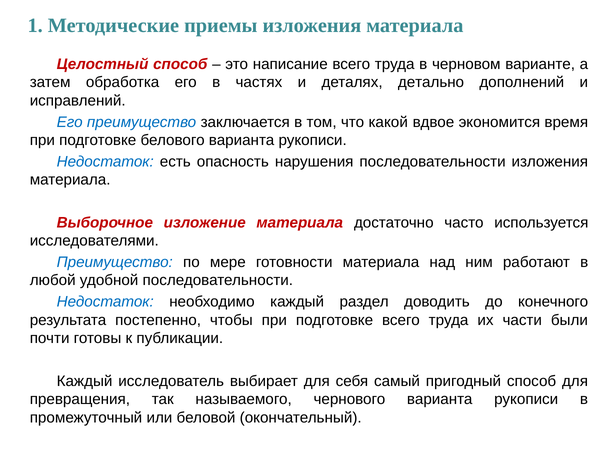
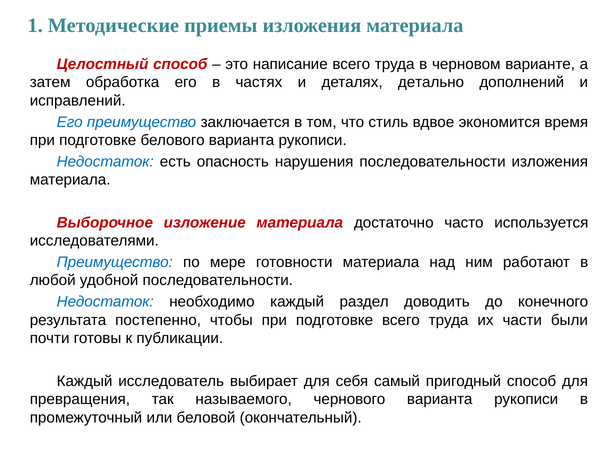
какой: какой -> стиль (388, 122)
